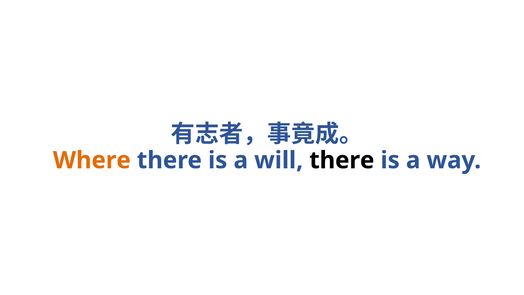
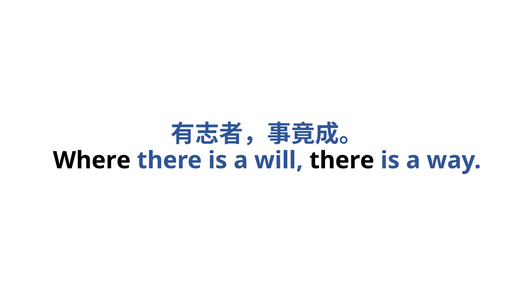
Where colour: orange -> black (92, 160)
